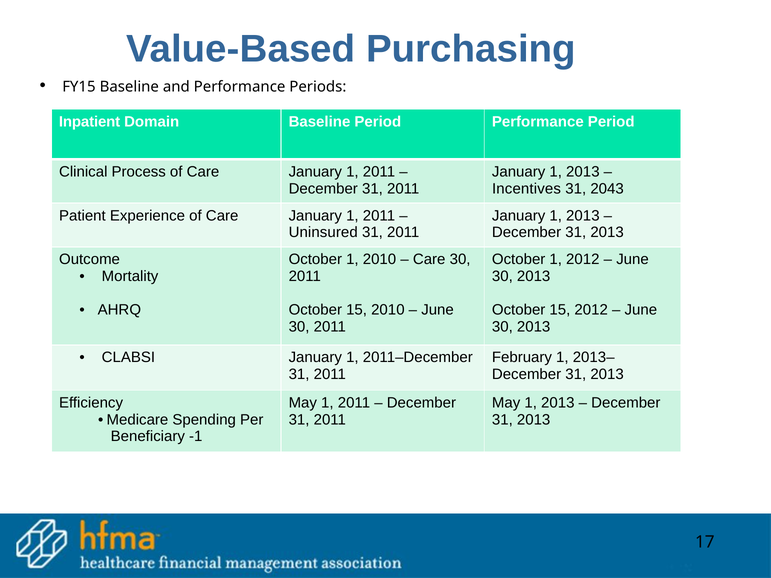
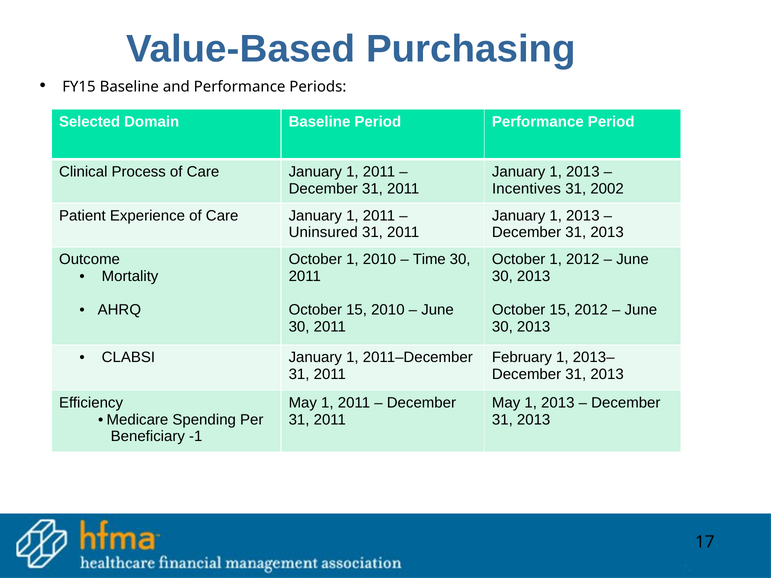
Inpatient: Inpatient -> Selected (90, 122)
2043: 2043 -> 2002 (607, 189)
Care: Care -> Time (429, 260)
